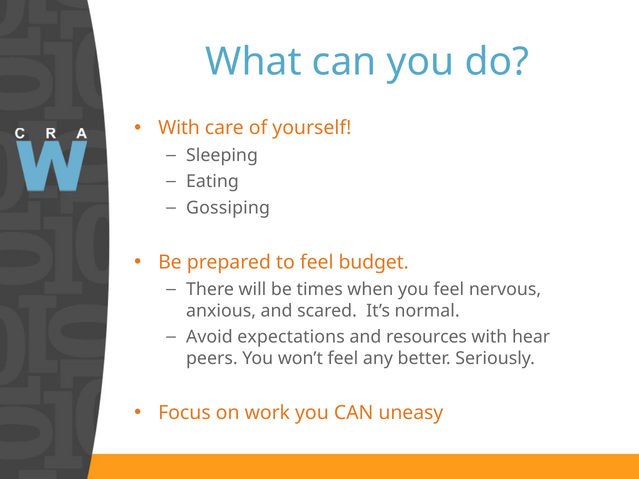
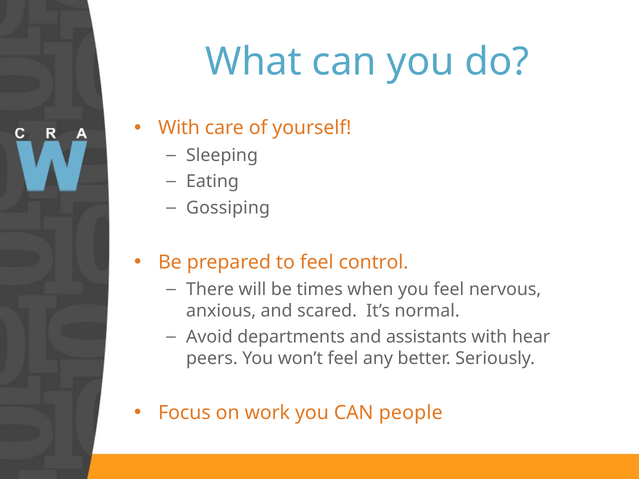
budget: budget -> control (374, 262)
expectations: expectations -> departments (291, 337)
resources: resources -> assistants (426, 337)
uneasy: uneasy -> people (411, 413)
